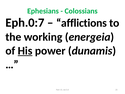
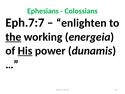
Eph.0:7: Eph.0:7 -> Eph.7:7 (25, 23)
afflictions: afflictions -> enlighten (81, 23)
the underline: none -> present (13, 37)
